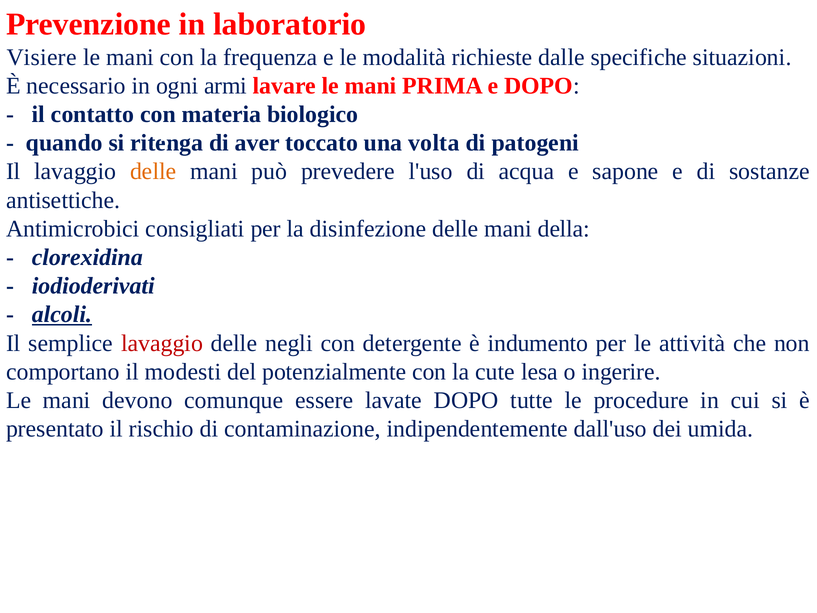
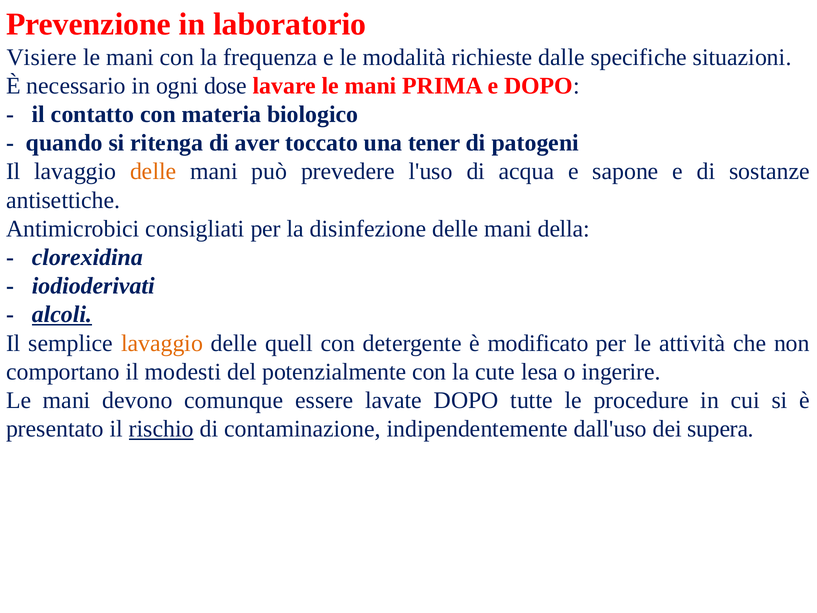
armi: armi -> dose (225, 86)
volta: volta -> tener (434, 143)
lavaggio colour: red -> orange (162, 343)
negli: negli -> quell (289, 343)
indumento: indumento -> modificato (538, 343)
rischio underline: none -> present (161, 429)
umida: umida -> supera (721, 429)
